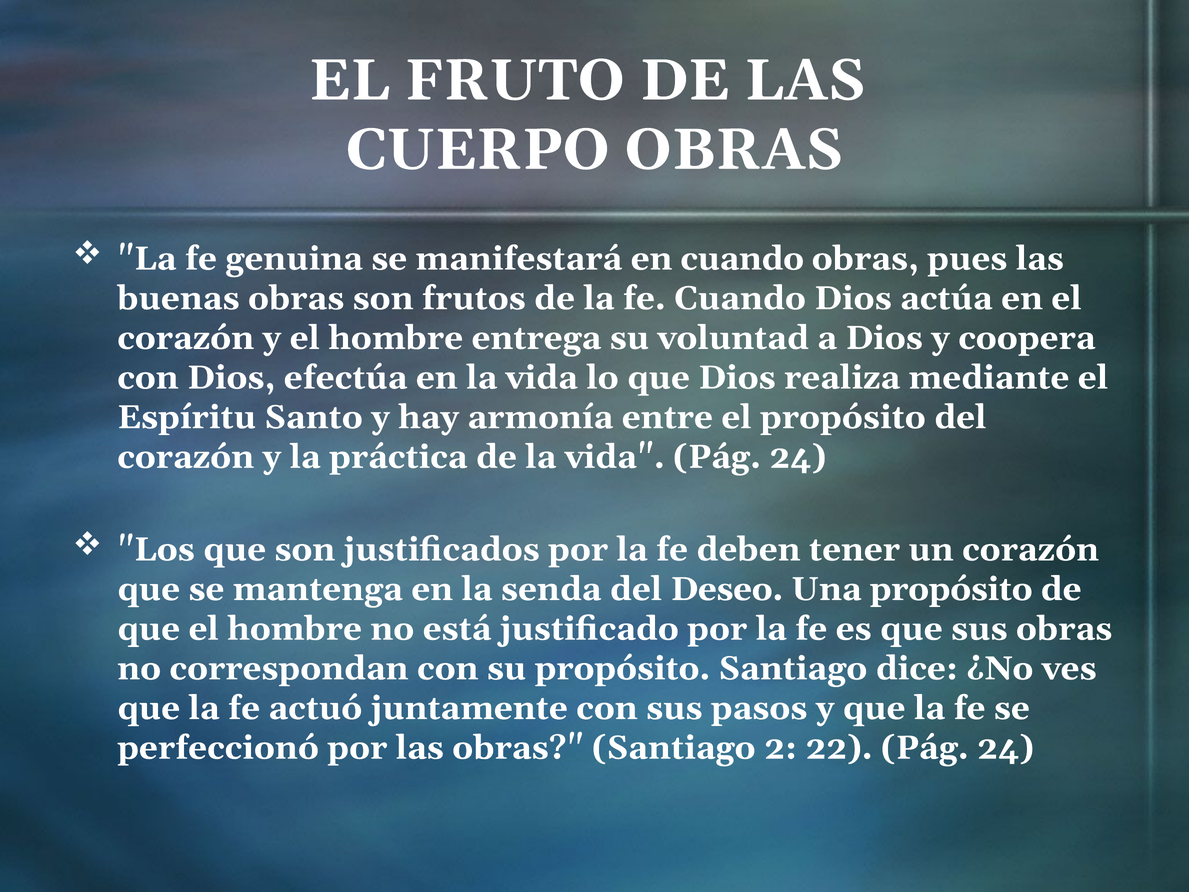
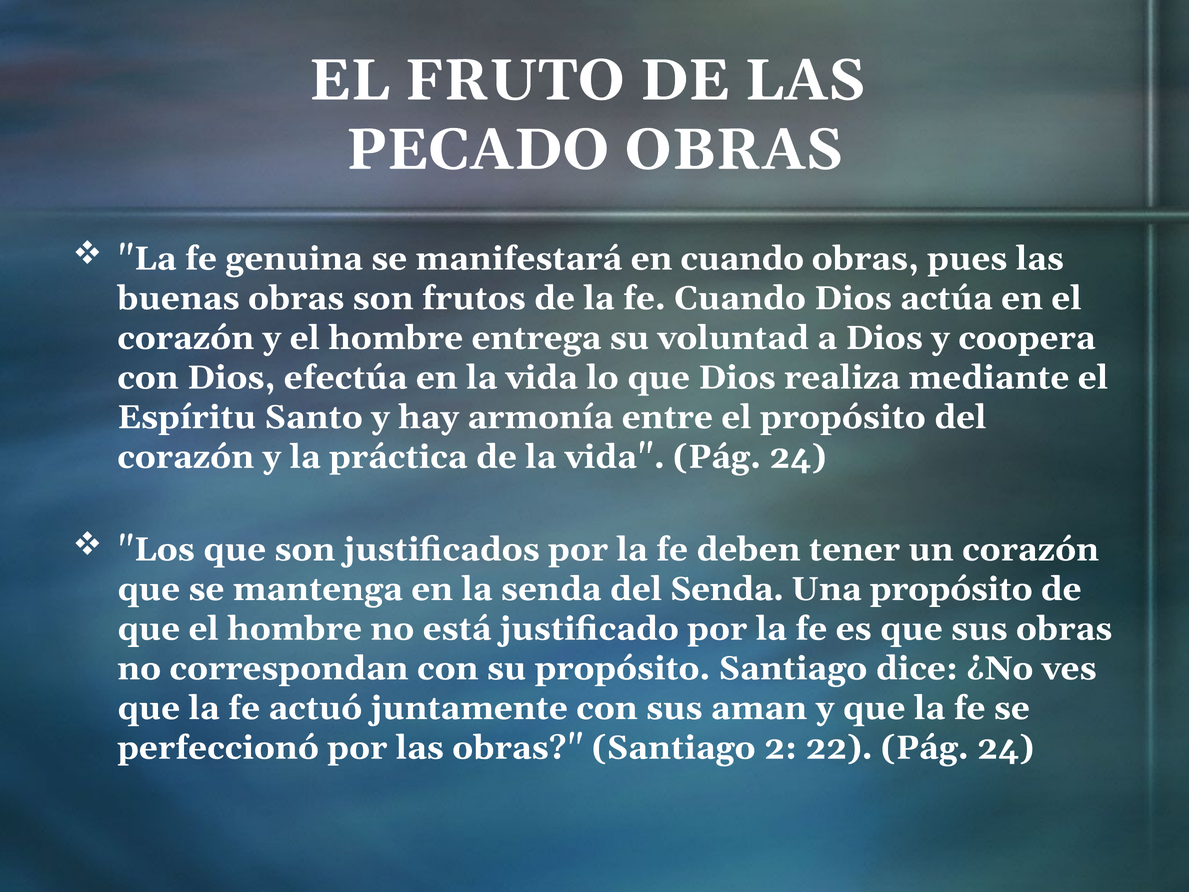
CUERPO: CUERPO -> PECADO (478, 150)
del Deseo: Deseo -> Senda (727, 589)
pasos: pasos -> aman (759, 708)
